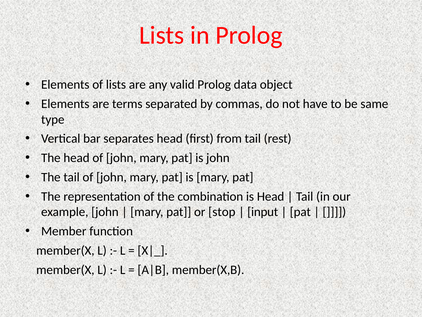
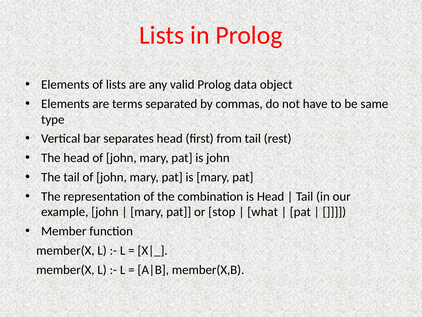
input: input -> what (263, 212)
